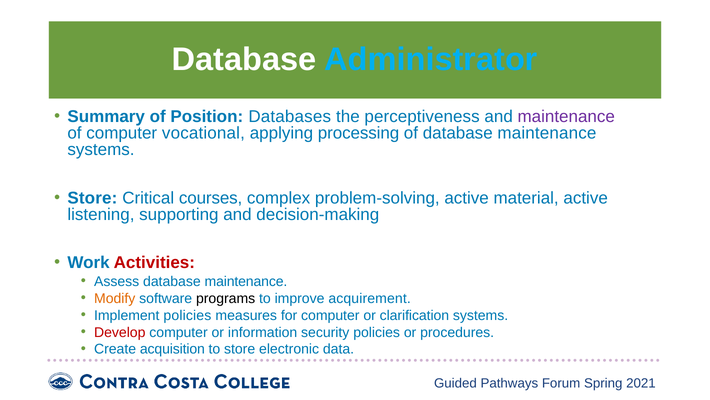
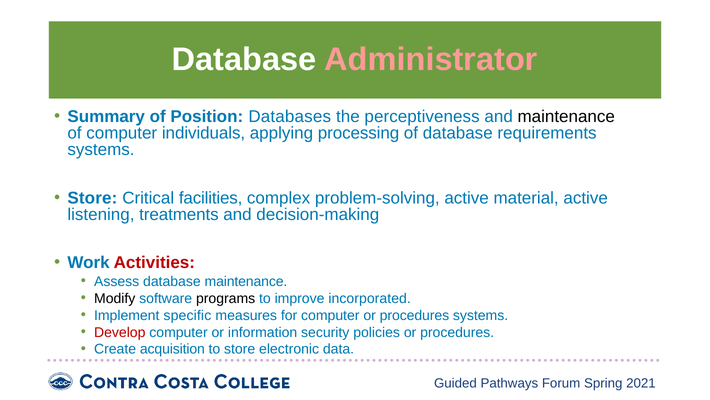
Administrator colour: light blue -> pink (431, 60)
maintenance colour: purple -> black (566, 117)
vocational: vocational -> individuals (204, 133)
of database maintenance: maintenance -> requirements (547, 133)
courses: courses -> facilities (211, 198)
supporting: supporting -> treatments (179, 214)
Modify colour: orange -> black (115, 298)
acquirement: acquirement -> incorporated (370, 298)
Implement policies: policies -> specific (187, 315)
computer or clarification: clarification -> procedures (414, 315)
